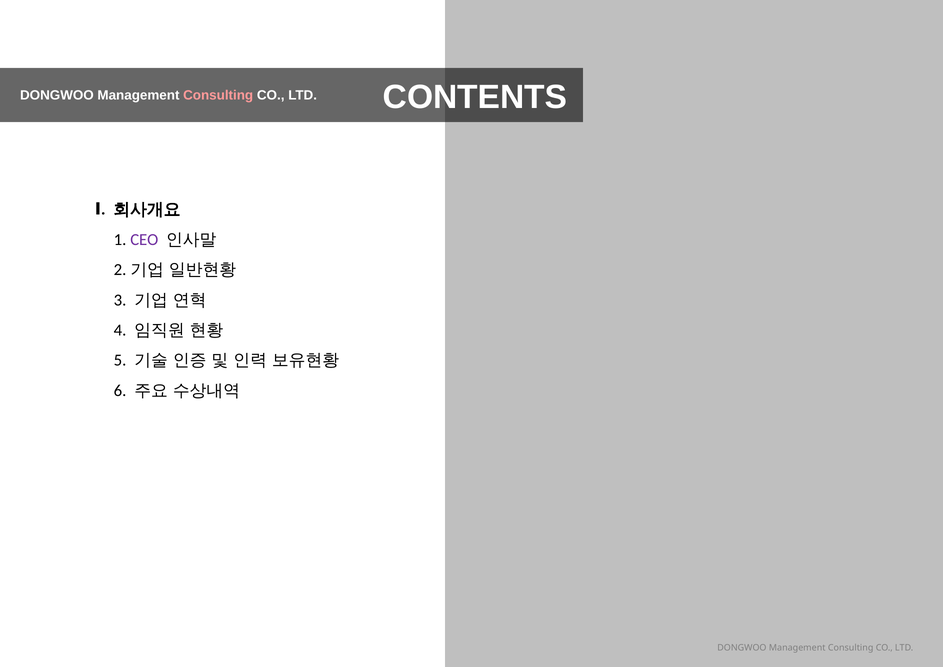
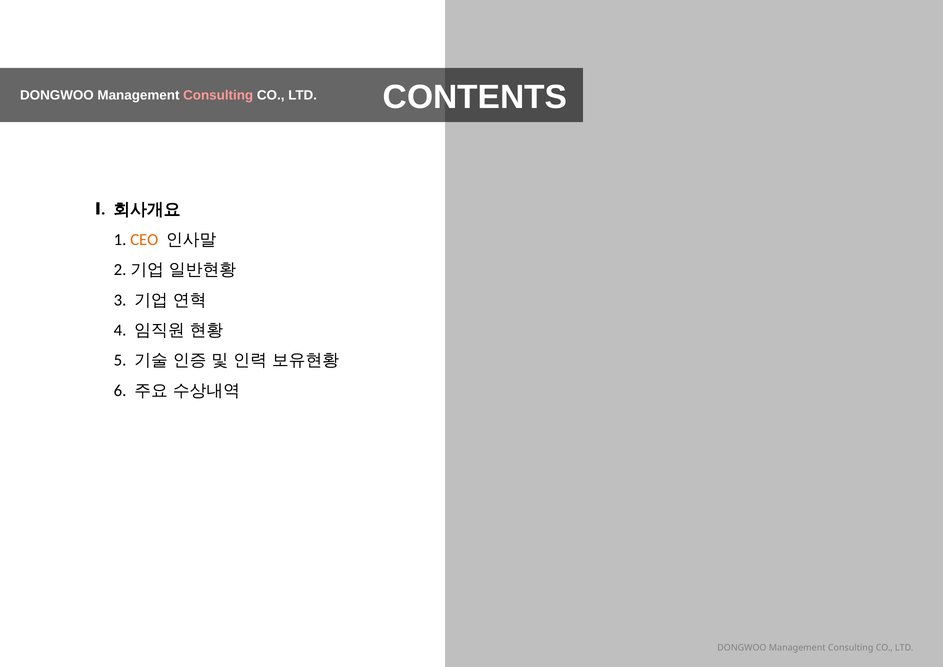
CEO colour: purple -> orange (144, 239)
